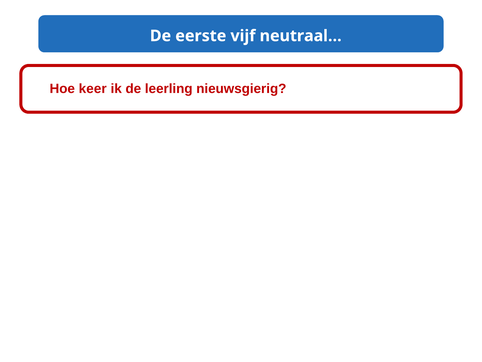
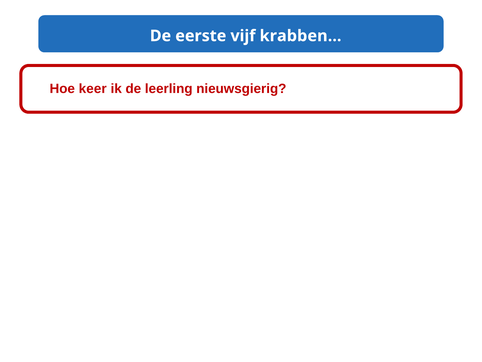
neutraal…: neutraal… -> krabben… (301, 36)
